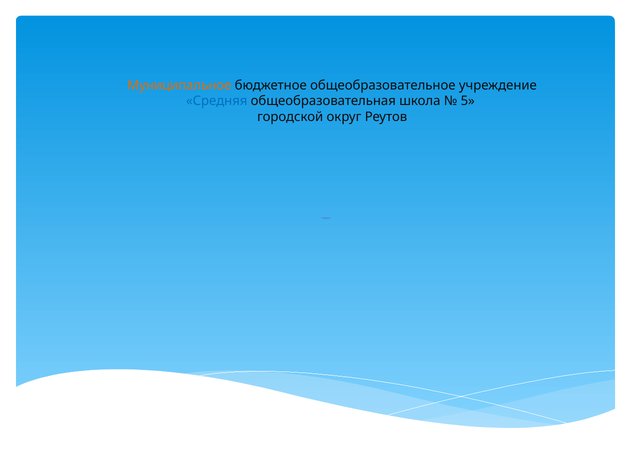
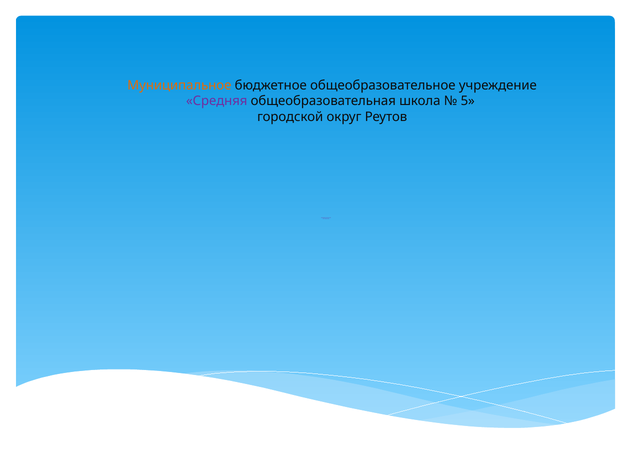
Средняя colour: blue -> purple (217, 101)
